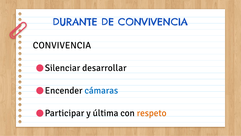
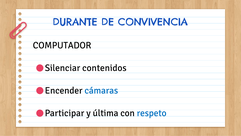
CONVIVENCIA: CONVIVENCIA -> COMPUTADOR (62, 45)
desarrollar: desarrollar -> contenidos (104, 68)
respeto colour: orange -> blue (152, 113)
